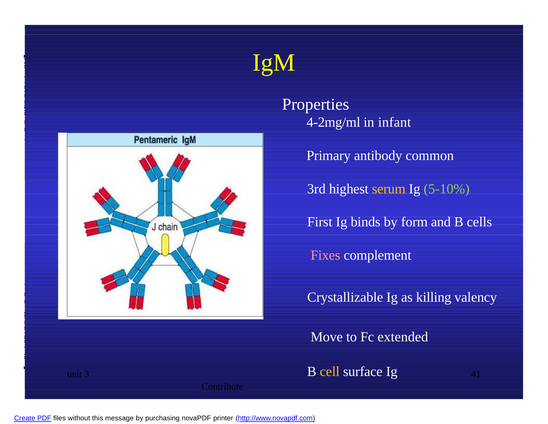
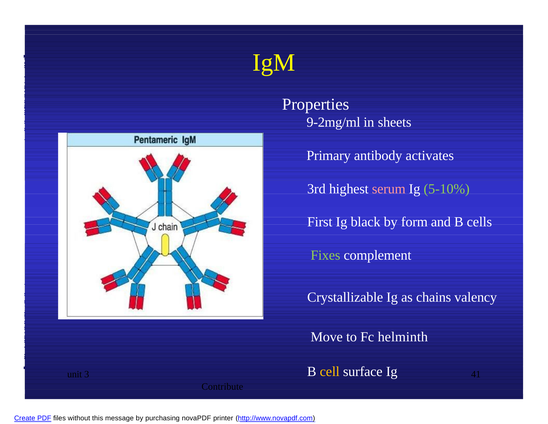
4-2mg/ml: 4-2mg/ml -> 9-2mg/ml (333, 122)
infant: infant -> sheets (395, 122)
common: common -> activates (430, 155)
serum colour: yellow -> pink (389, 189)
binds: binds -> black (366, 222)
Fixes colour: pink -> light green (325, 255)
killing: killing -> chains (434, 297)
extended: extended -> helminth (403, 337)
